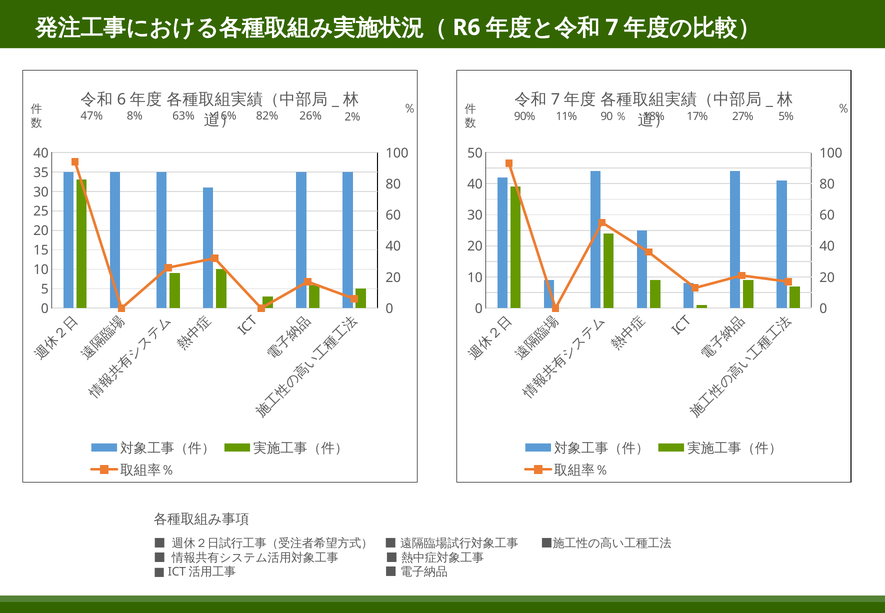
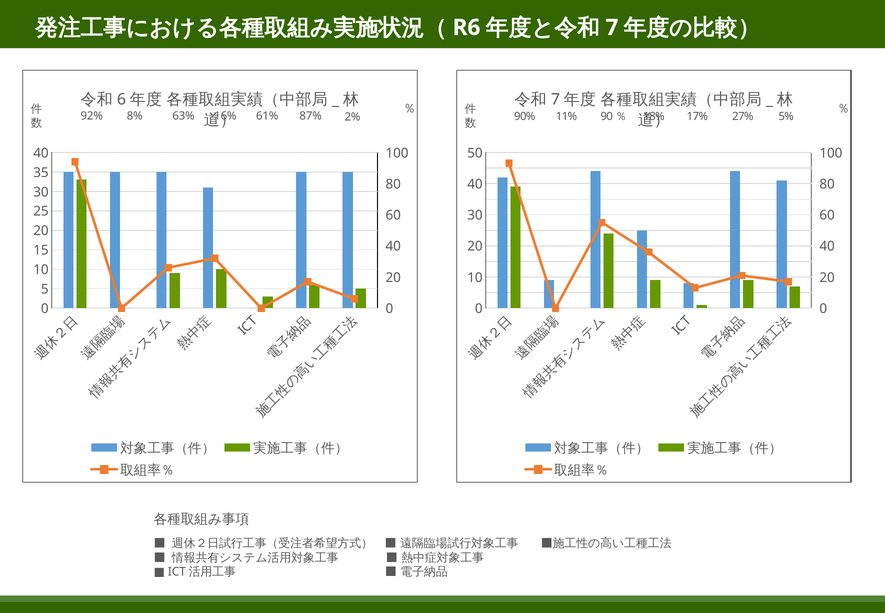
47%: 47% -> 92% (92, 116)
82%: 82% -> 61% (267, 116)
26%: 26% -> 87% (311, 116)
